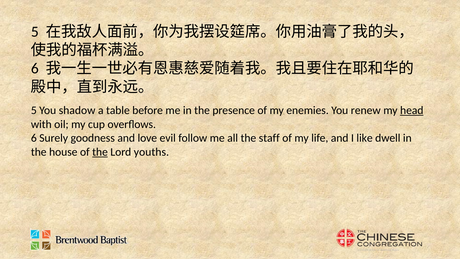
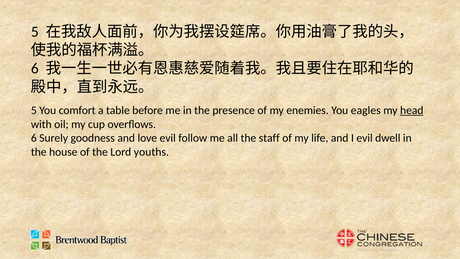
shadow: shadow -> comfort (77, 110)
renew: renew -> eagles (366, 110)
I like: like -> evil (365, 138)
the underline: present -> none (100, 152)
